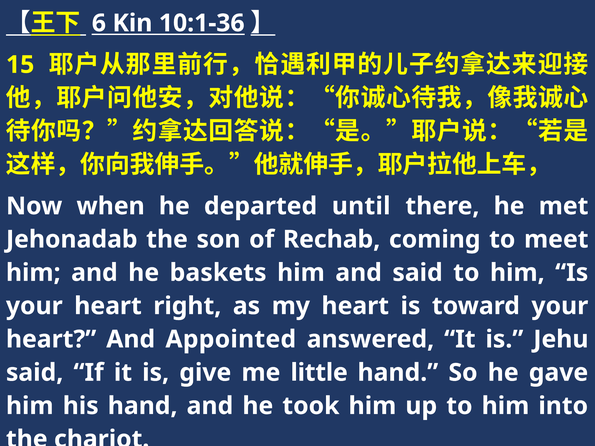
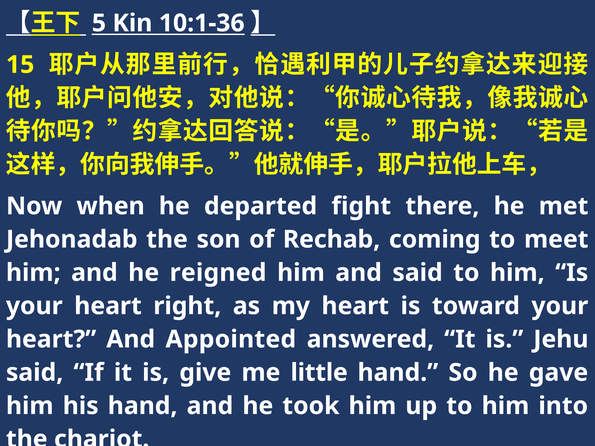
6: 6 -> 5 (99, 23)
until: until -> fight (361, 206)
baskets: baskets -> reigned (218, 273)
